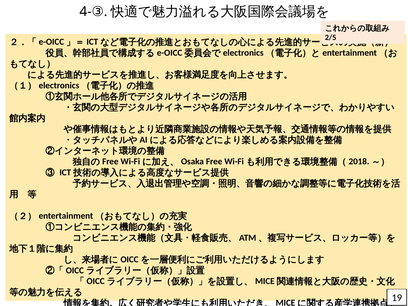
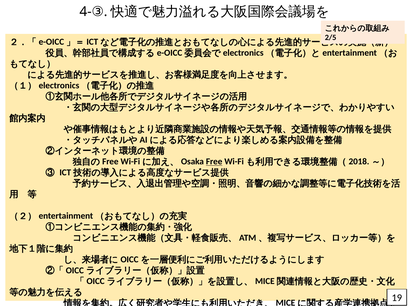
Free underline: none -> present (214, 162)
